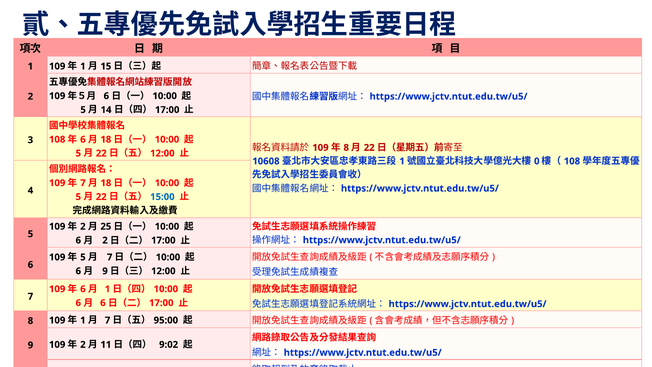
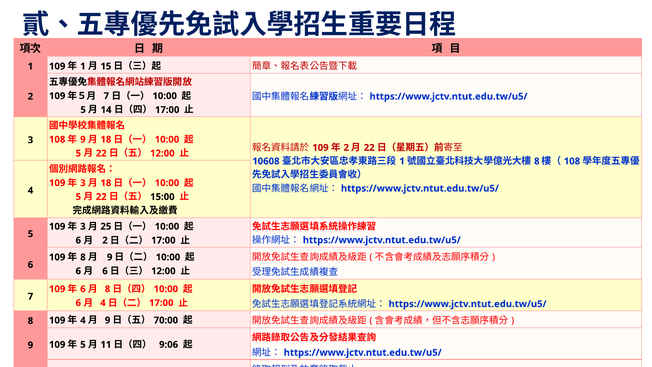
6: 6 -> 7 (106, 96)
6: 6 -> 9 (83, 139)
8: 8 -> 2 (346, 148)
0: 0 -> 8 (537, 161)
7: 7 -> 3 (83, 183)
15:00 colour: blue -> black (162, 197)
2: 2 -> 3 (83, 226)
5: 5 -> 8 (83, 257)
7: 7 -> 9 (110, 257)
9: 9 -> 6 (105, 271)
1: 1 -> 8 (108, 289)
6: 6 -> 4 (103, 303)
1: 1 -> 4 (83, 320)
7: 7 -> 9 (108, 320)
95:00: 95:00 -> 70:00 (166, 320)
2: 2 -> 5 (83, 344)
9:02: 9:02 -> 9:06 (169, 344)
